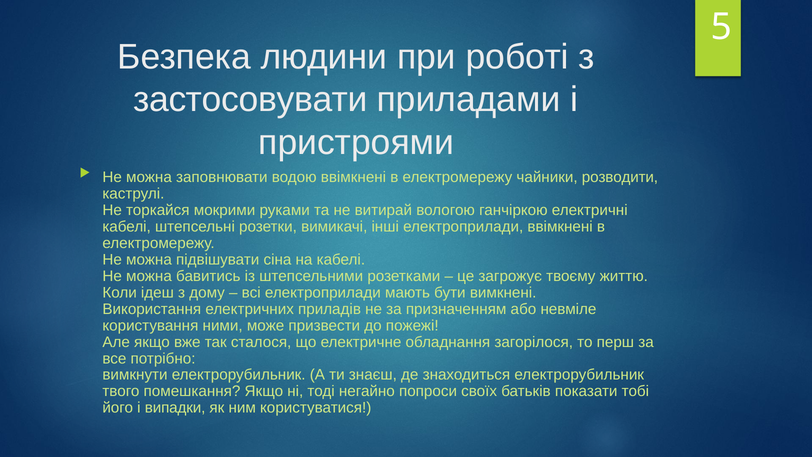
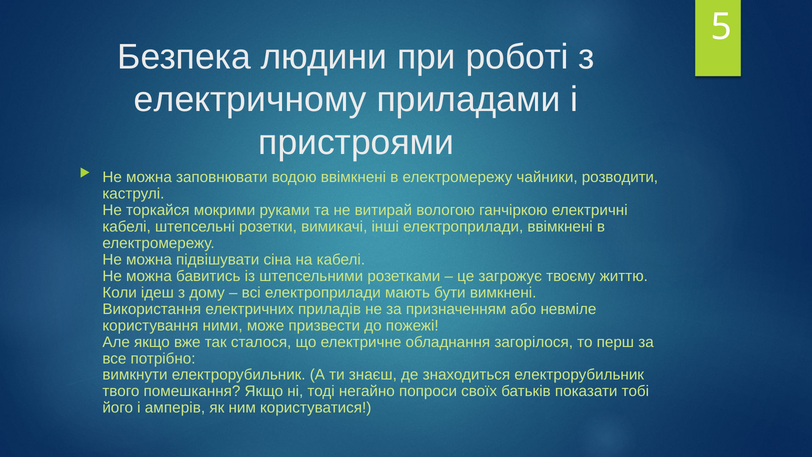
застосовувати: застосовувати -> електричному (250, 100)
випадки: випадки -> амперів (175, 408)
